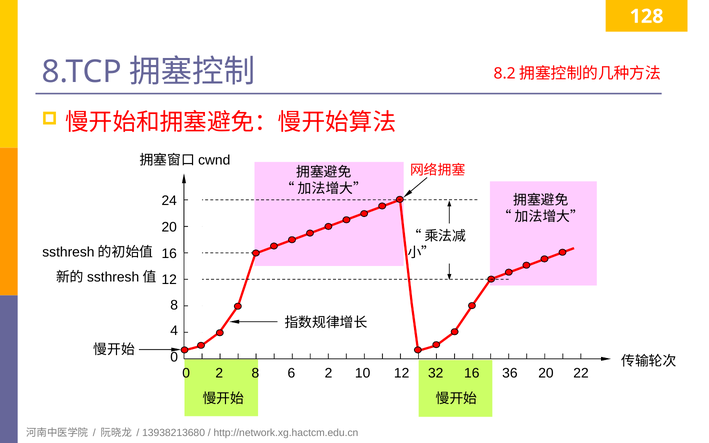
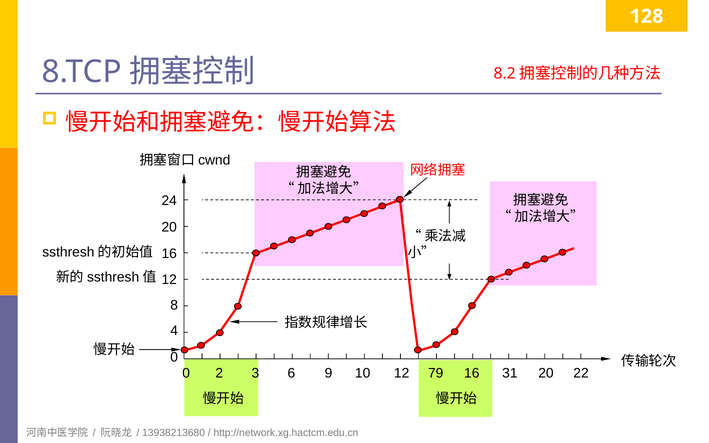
2 8: 8 -> 3 (255, 373)
6 2: 2 -> 9 (329, 373)
32: 32 -> 79 (436, 373)
36: 36 -> 31 (510, 373)
